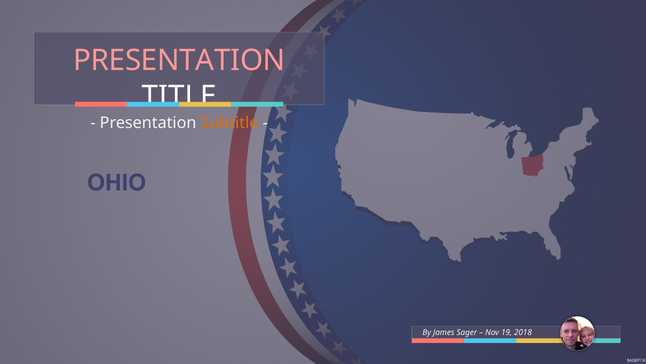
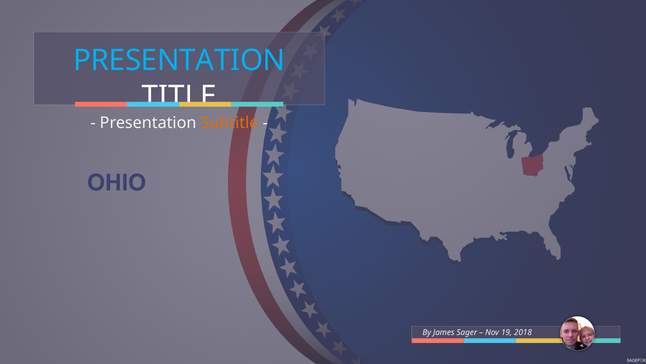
PRESENTATION colour: pink -> light blue (179, 61)
